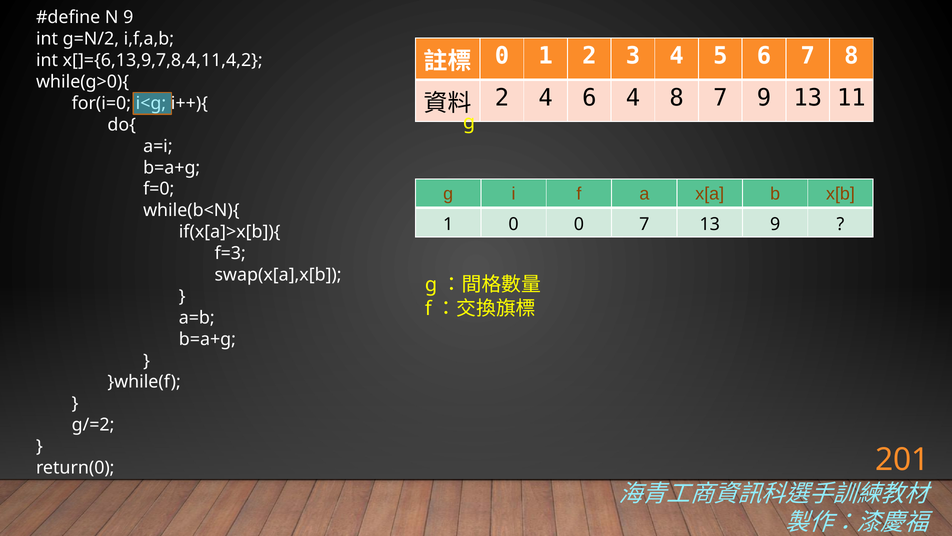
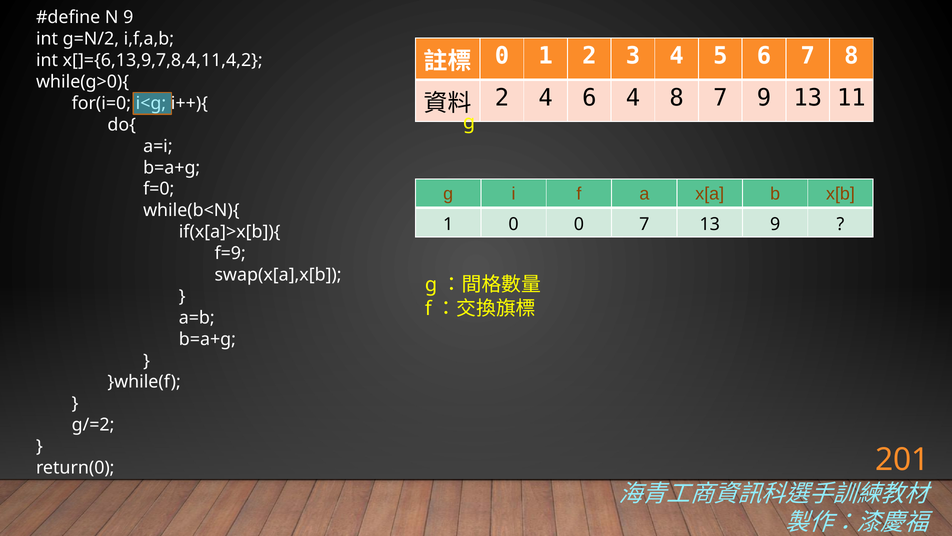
f=3: f=3 -> f=9 (230, 253)
